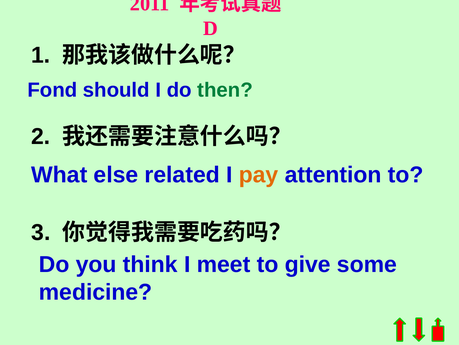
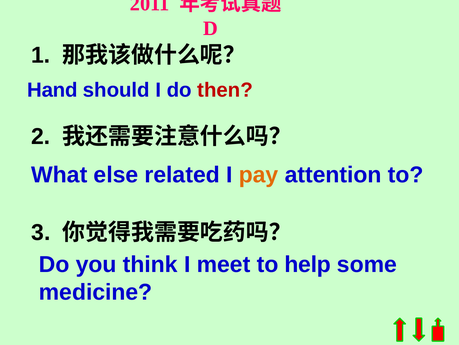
Fond: Fond -> Hand (52, 90)
then colour: green -> red (225, 90)
give: give -> help (308, 264)
